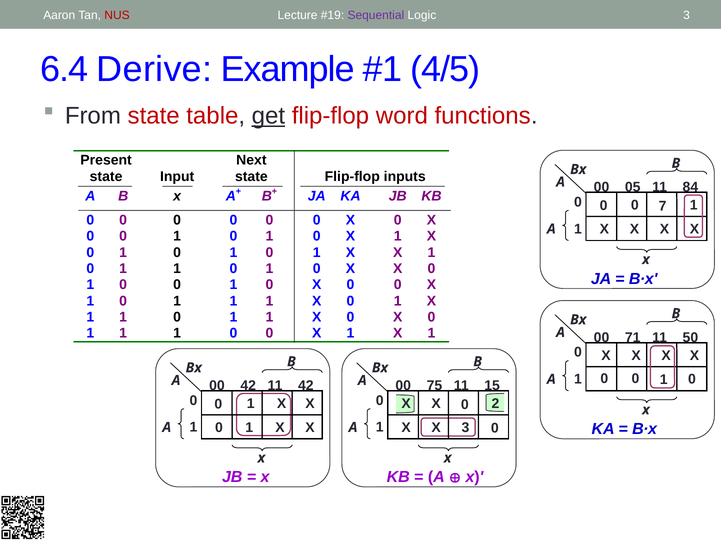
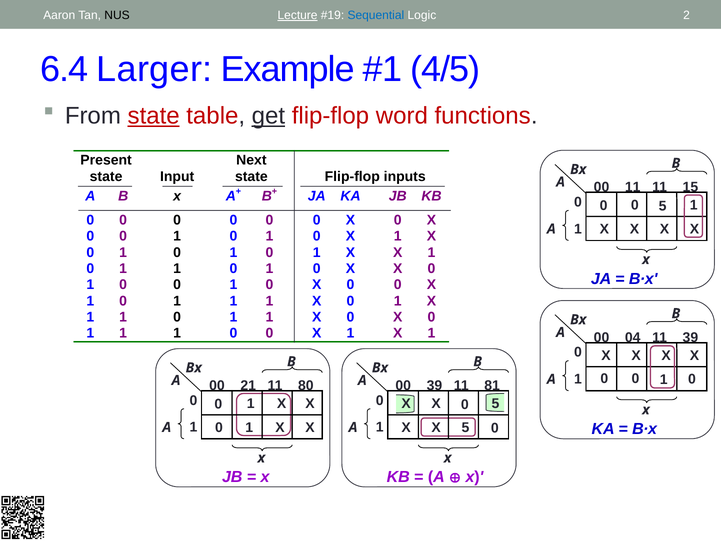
NUS colour: red -> black (117, 15)
Lecture underline: none -> present (298, 15)
Sequential colour: purple -> blue (376, 15)
Logic 3: 3 -> 2 (686, 15)
Derive: Derive -> Larger (154, 69)
state underline: none -> present (154, 116)
00 05: 05 -> 11 (633, 187)
84: 84 -> 15 (690, 187)
0 7: 7 -> 5 (663, 206)
71: 71 -> 04 (633, 337)
11 50: 50 -> 39 (690, 337)
00 42: 42 -> 21 (248, 385)
11 42: 42 -> 80 (306, 385)
00 75: 75 -> 39 (434, 385)
15: 15 -> 81 (492, 385)
2: 2 -> 5 (495, 403)
3: 3 -> 5 (465, 428)
